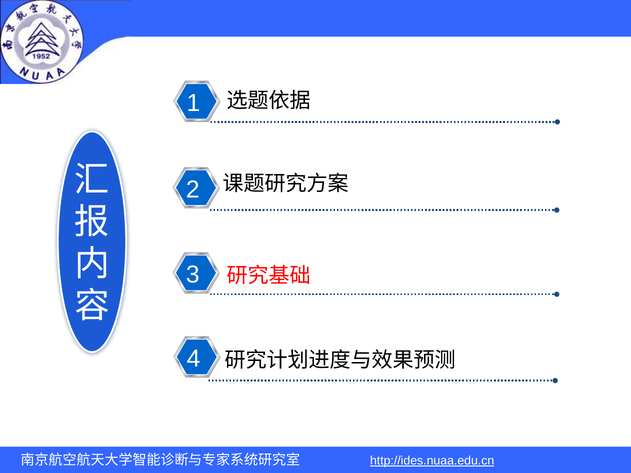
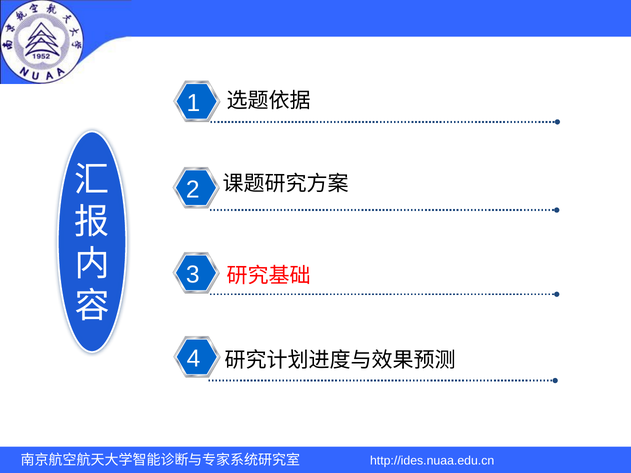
http://ides.nuaa.edu.cn underline: present -> none (432, 461)
